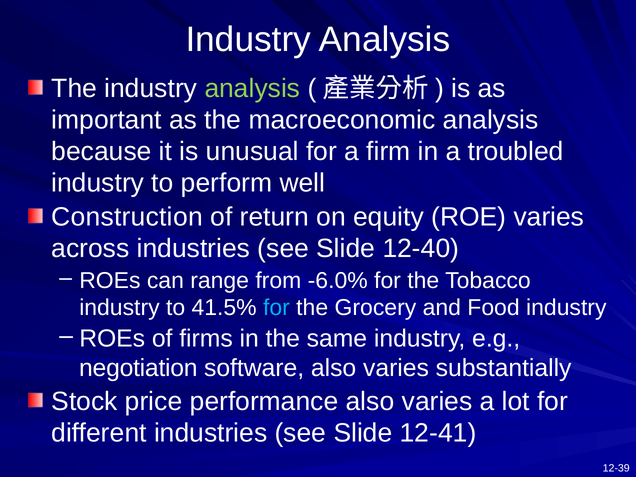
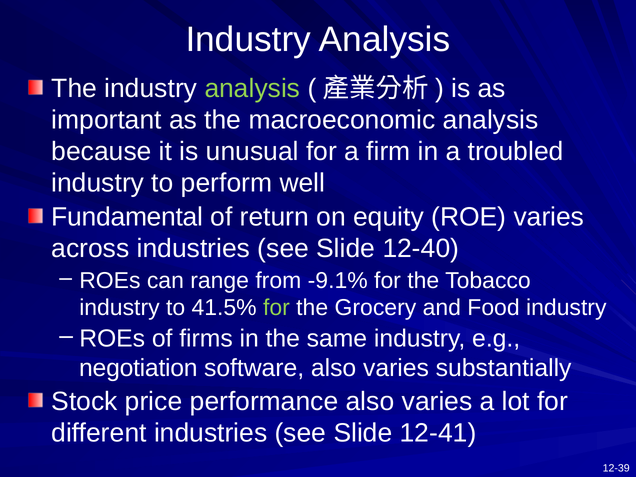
Construction: Construction -> Fundamental (127, 217)
-6.0%: -6.0% -> -9.1% (338, 280)
for colour: light blue -> light green (276, 308)
